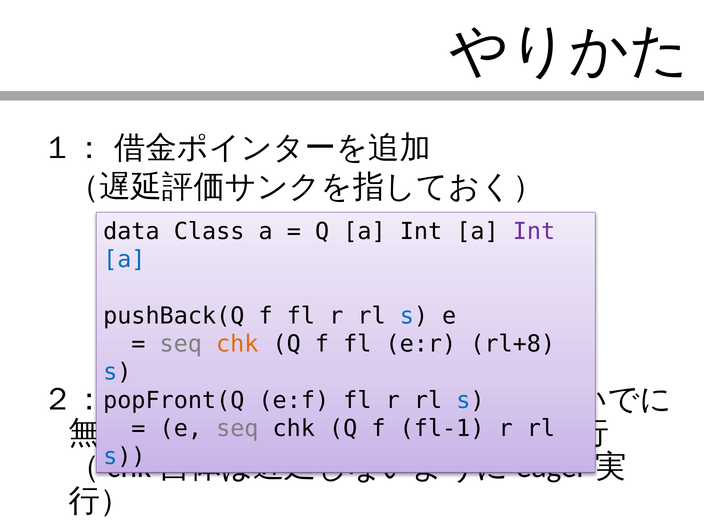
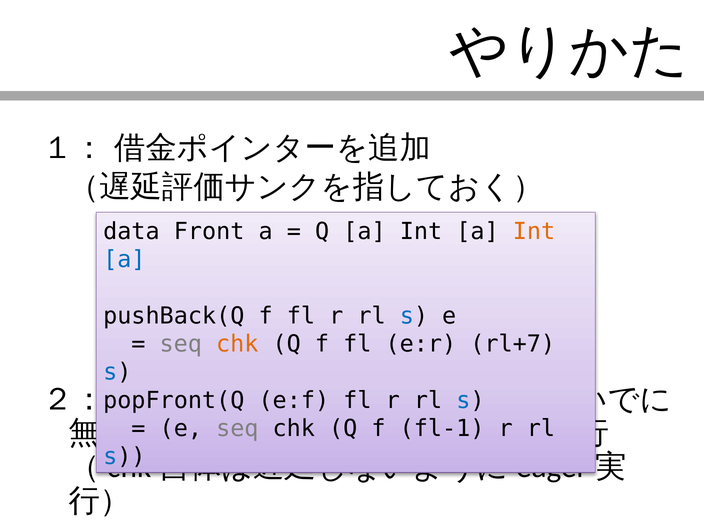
Class: Class -> Front (209, 231)
Int colour: purple -> orange (534, 231)
rl+8: rl+8 -> rl+7 (513, 344)
